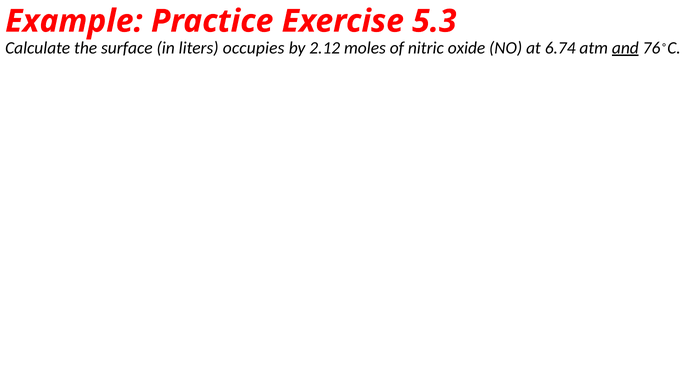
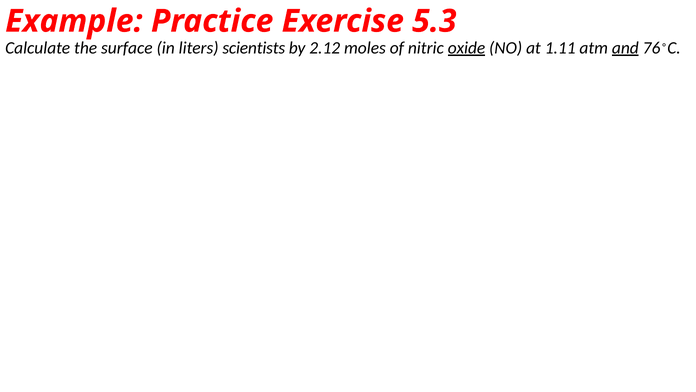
occupies: occupies -> scientists (254, 48)
oxide underline: none -> present (466, 48)
6.74: 6.74 -> 1.11 (560, 48)
